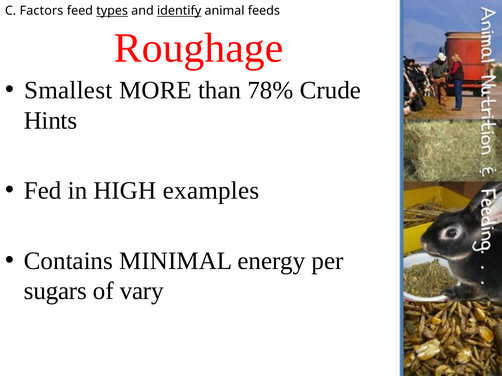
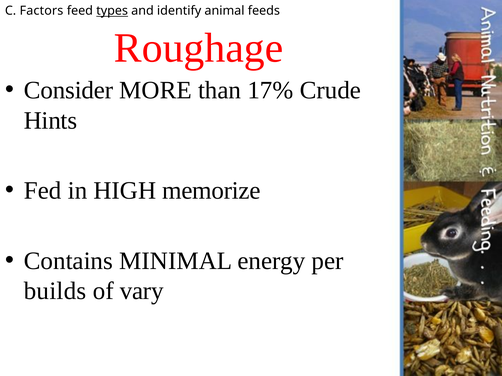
identify underline: present -> none (179, 11)
Smallest: Smallest -> Consider (68, 90)
78%: 78% -> 17% (270, 90)
examples: examples -> memorize (211, 191)
sugars: sugars -> builds (55, 291)
